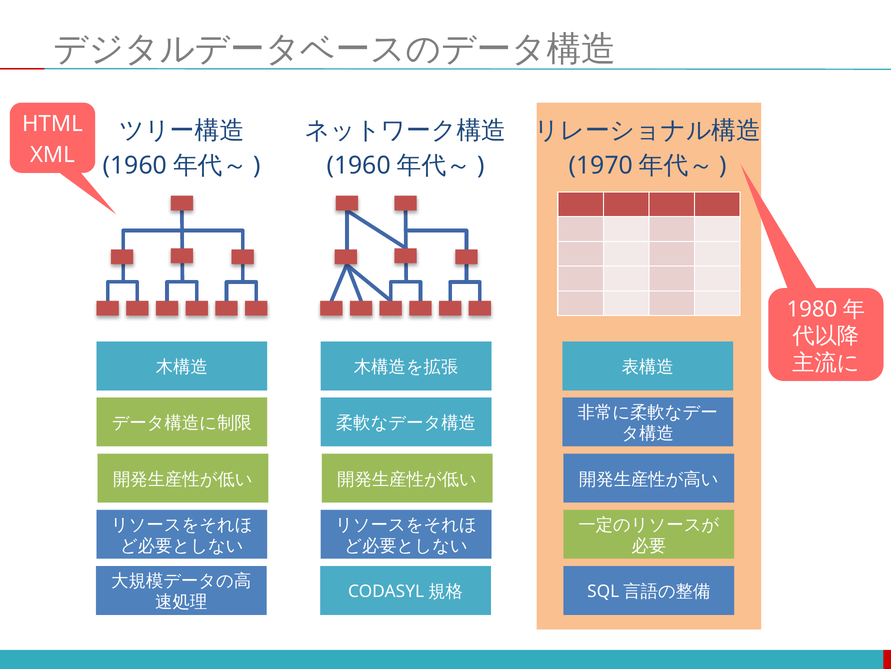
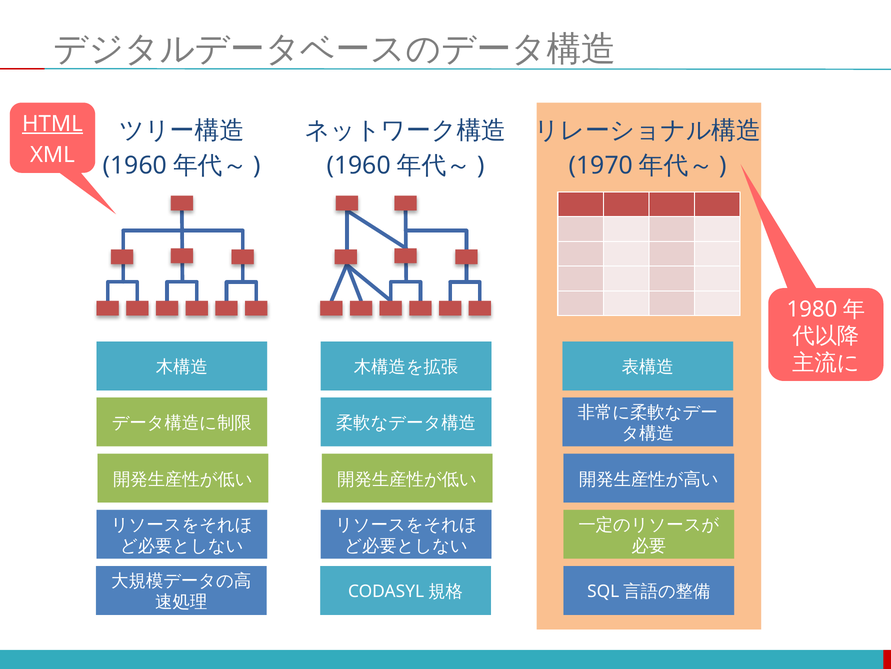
HTML underline: none -> present (52, 124)
